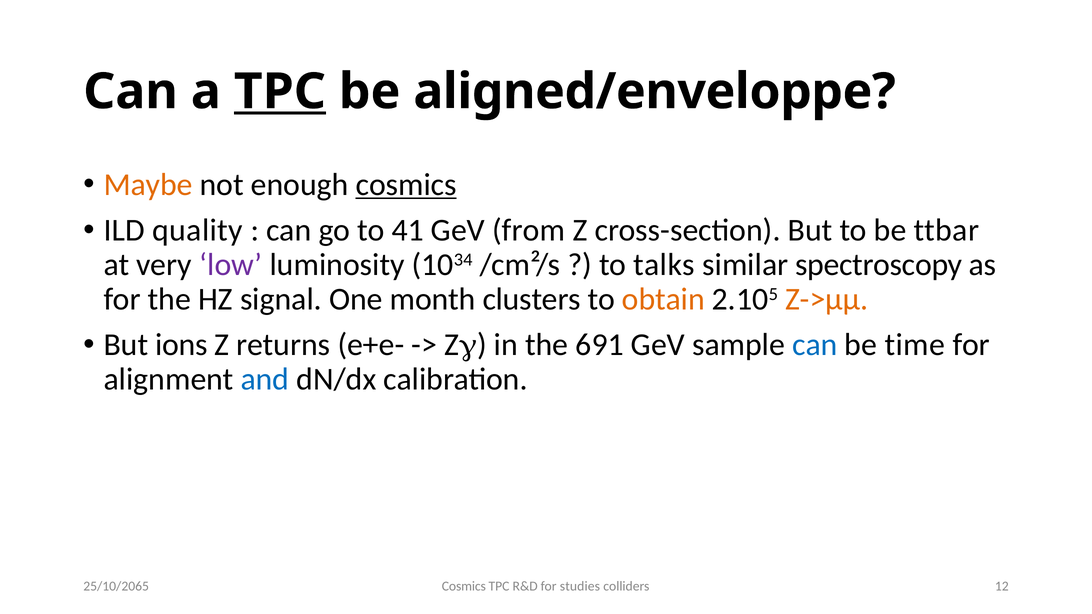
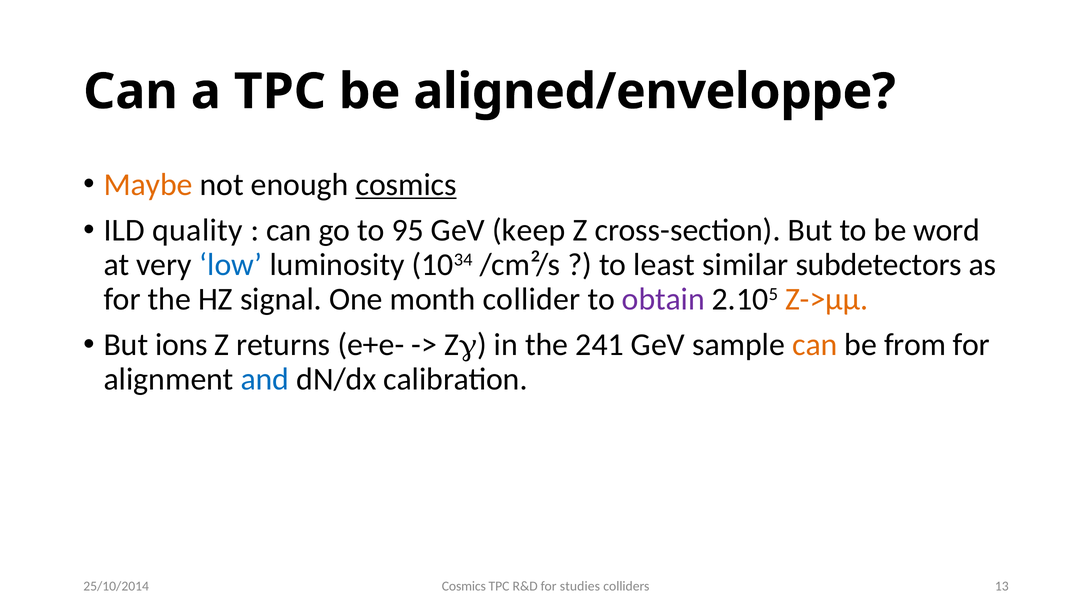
TPC underline: present -> none (280, 92)
41: 41 -> 95 (408, 230)
from: from -> keep (529, 230)
ttbar: ttbar -> word (947, 230)
low colour: purple -> blue (231, 265)
talks: talks -> least (664, 265)
spectroscopy: spectroscopy -> subdetectors (879, 265)
clusters: clusters -> collider (532, 299)
obtain colour: orange -> purple (663, 299)
691: 691 -> 241 (600, 345)
can colour: blue -> orange (815, 345)
time: time -> from (915, 345)
12: 12 -> 13 (1002, 586)
25/10/2065: 25/10/2065 -> 25/10/2014 (116, 587)
